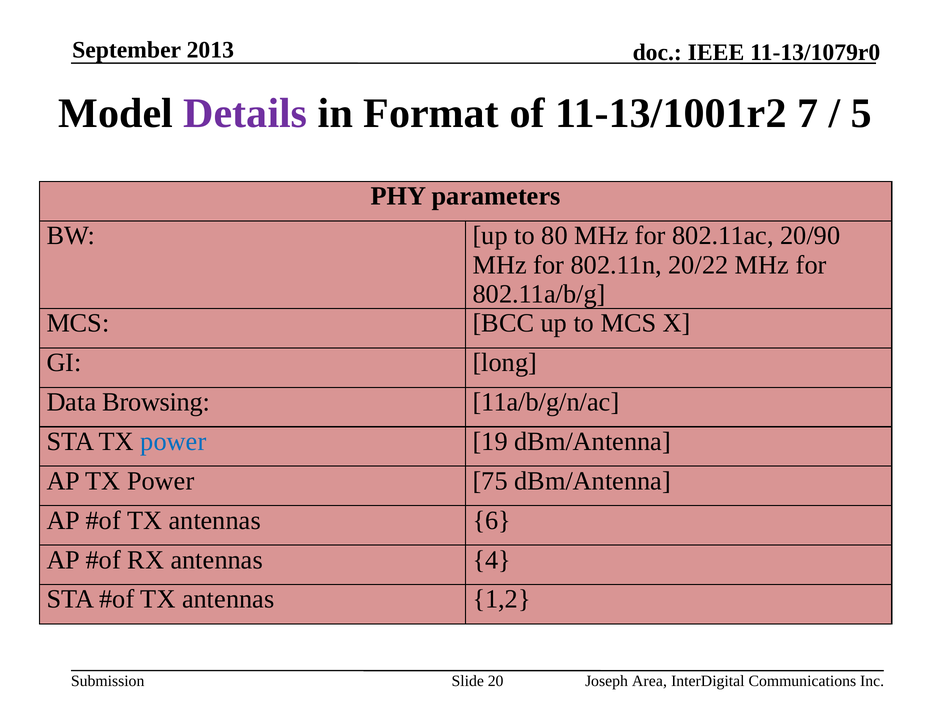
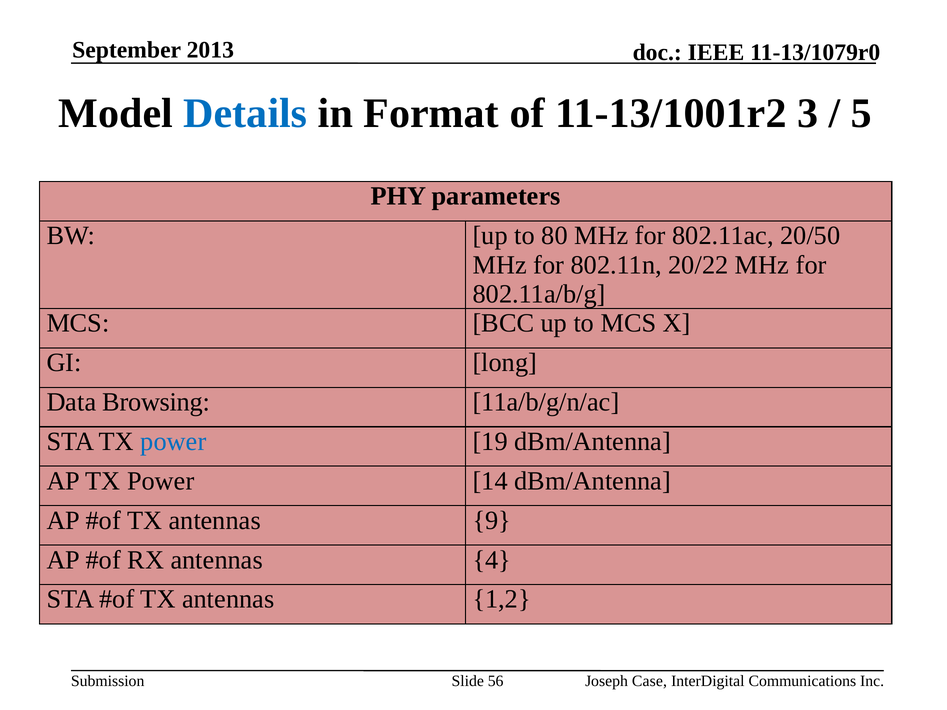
Details colour: purple -> blue (245, 113)
7: 7 -> 3 (808, 113)
20/90: 20/90 -> 20/50 (810, 236)
75: 75 -> 14 (490, 481)
6: 6 -> 9 (492, 521)
20: 20 -> 56 (496, 681)
Area: Area -> Case (649, 681)
